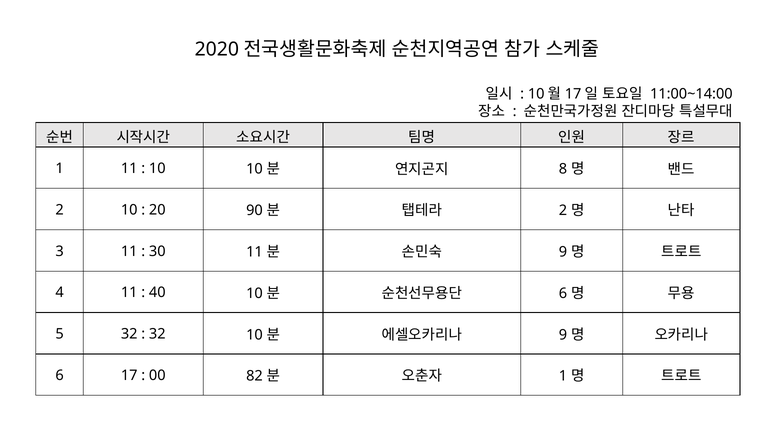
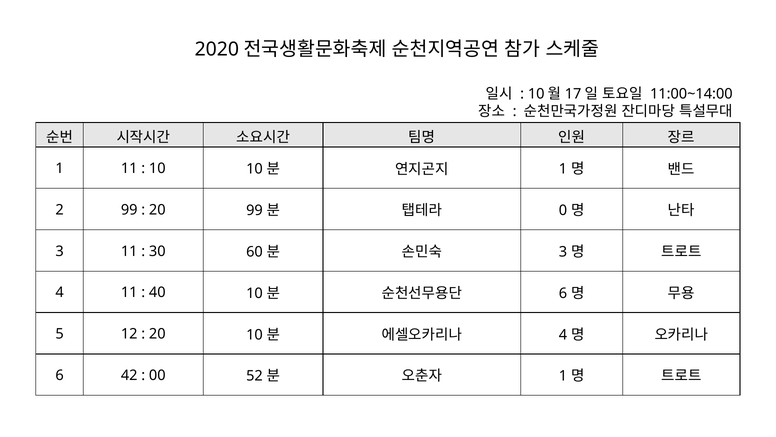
8: 8 -> 1 (563, 169)
2 10: 10 -> 99 (129, 210)
20 90: 90 -> 99 (255, 210)
2: 2 -> 0 (563, 210)
30 11: 11 -> 60 (255, 252)
9: 9 -> 3 (563, 252)
5 32: 32 -> 12 (129, 334)
32: 32 -> 20 (157, 334)
9: 9 -> 4 (563, 334)
17: 17 -> 42 (129, 375)
82: 82 -> 52 (255, 376)
